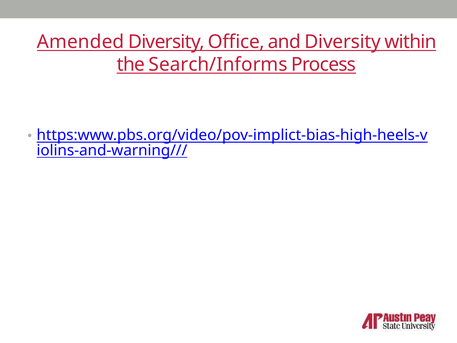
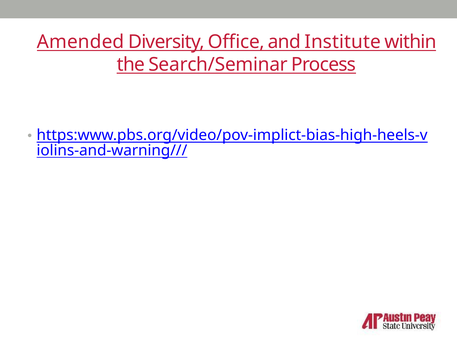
and Diversity: Diversity -> Institute (343, 42)
Search/Informs: Search/Informs -> Search/Seminar (218, 65)
